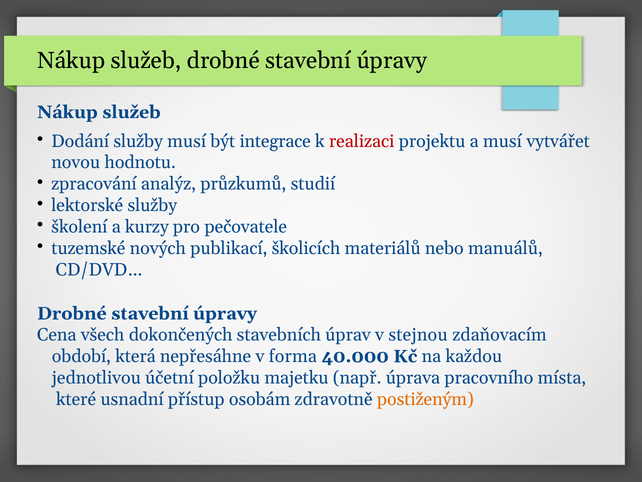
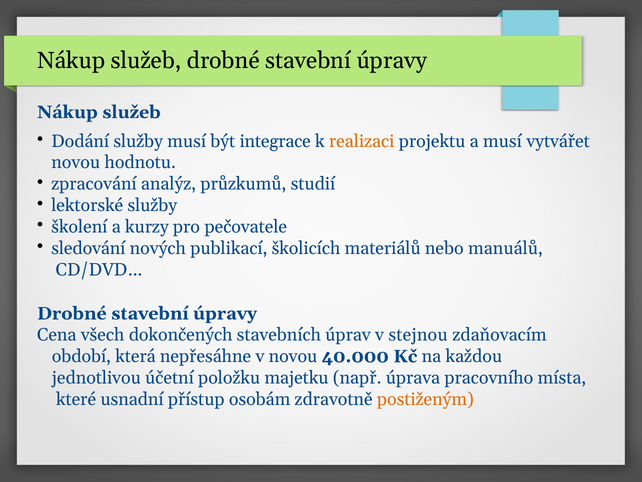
realizaci colour: red -> orange (362, 141)
tuzemské: tuzemské -> sledování (88, 248)
v forma: forma -> novou (293, 356)
